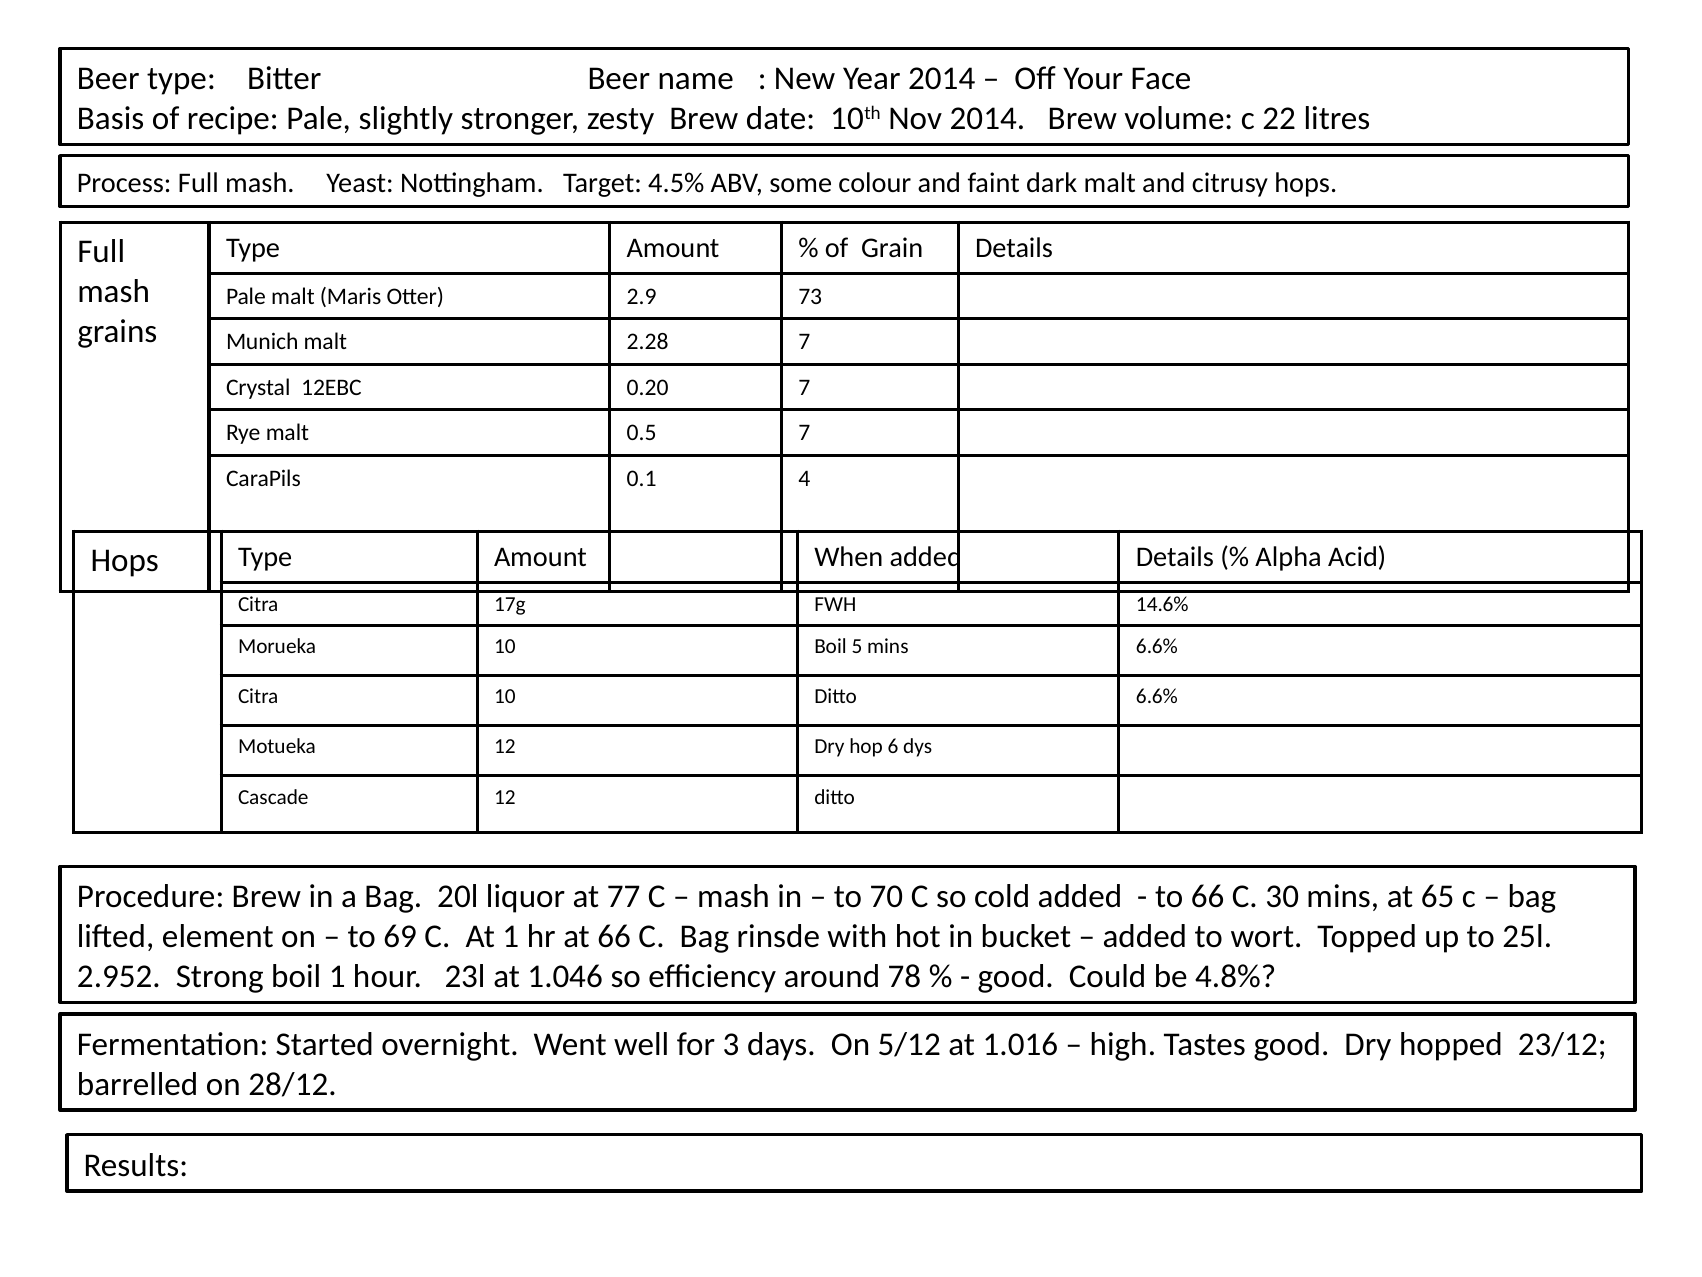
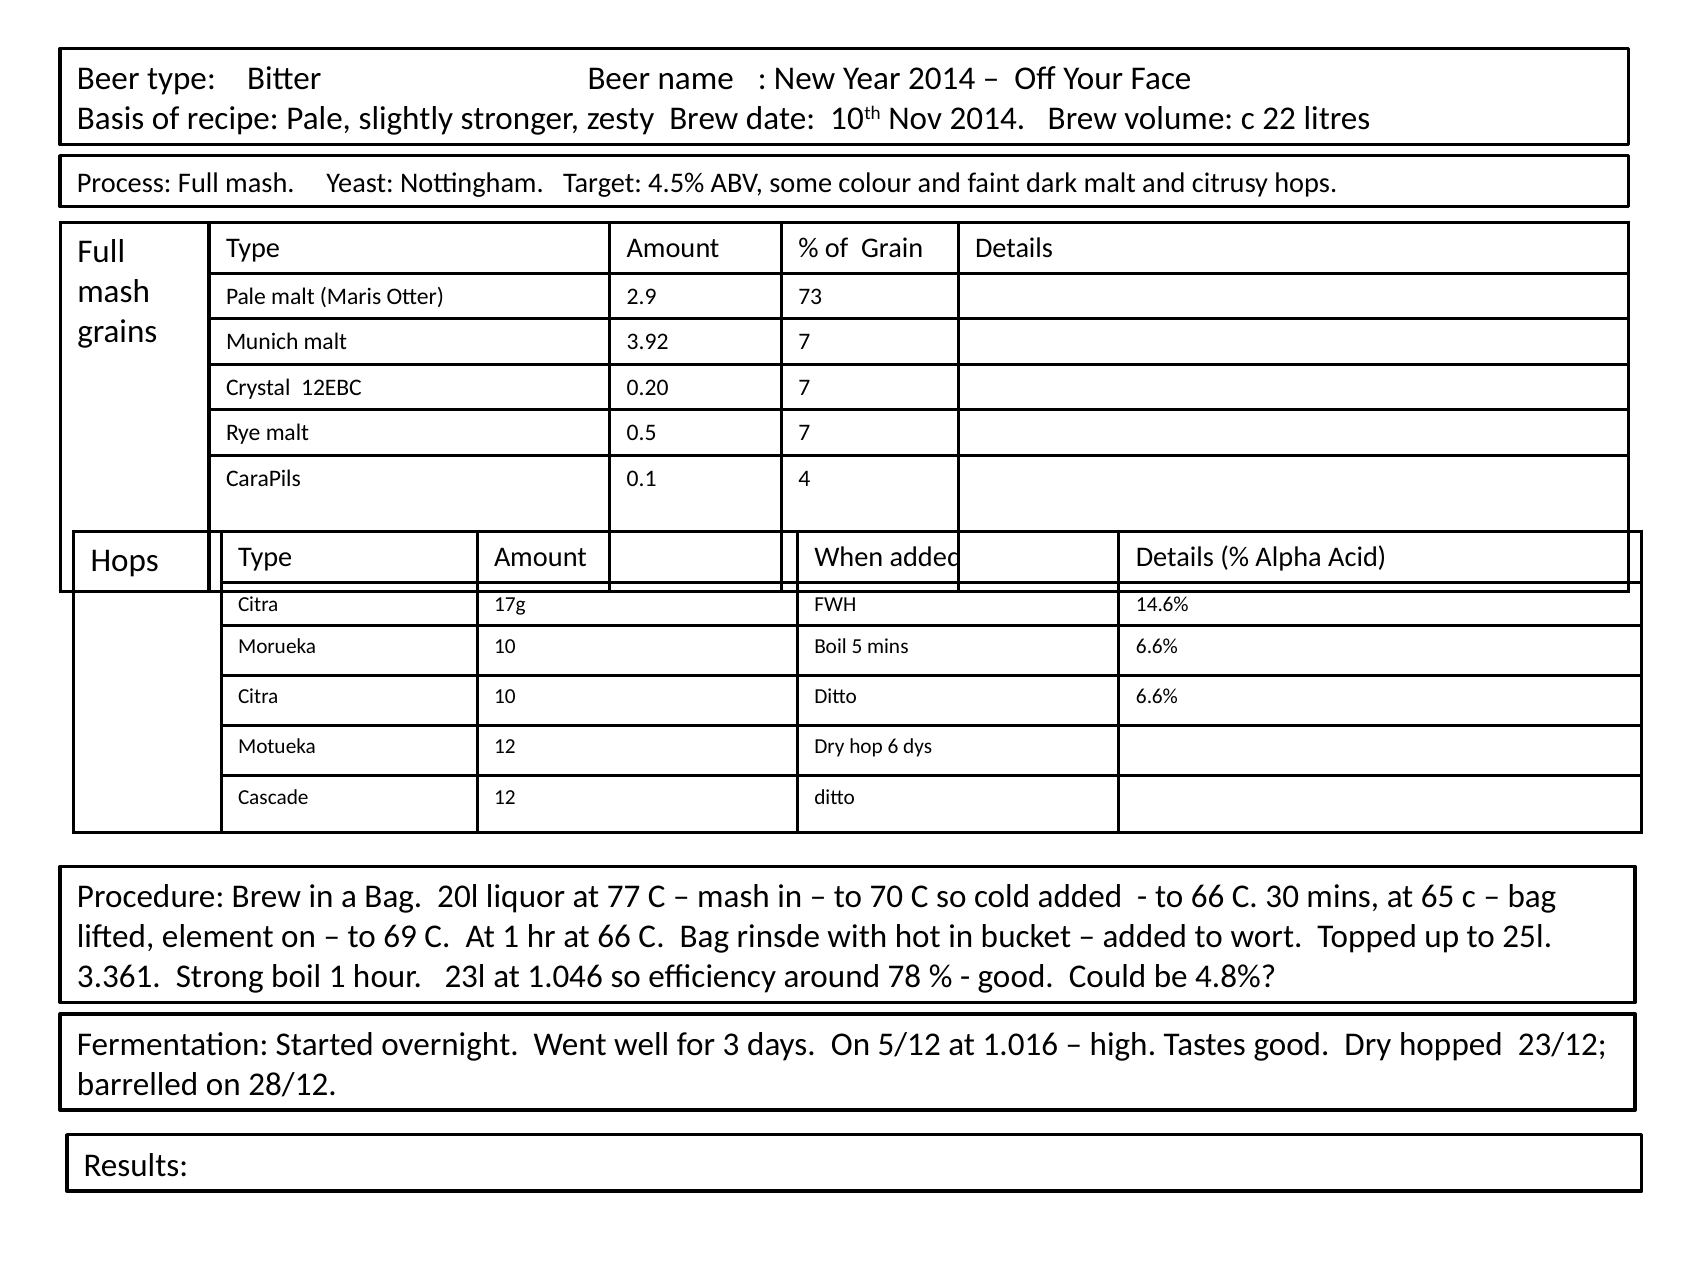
2.28: 2.28 -> 3.92 (648, 342)
2.952: 2.952 -> 3.361 (119, 976)
